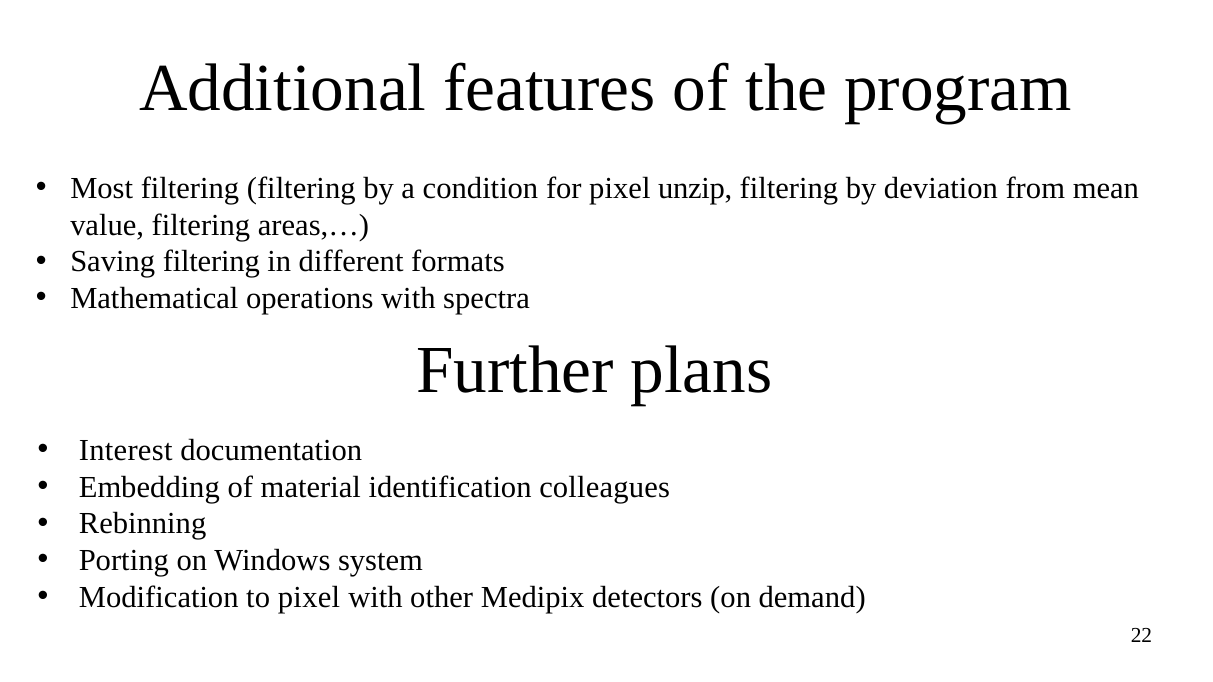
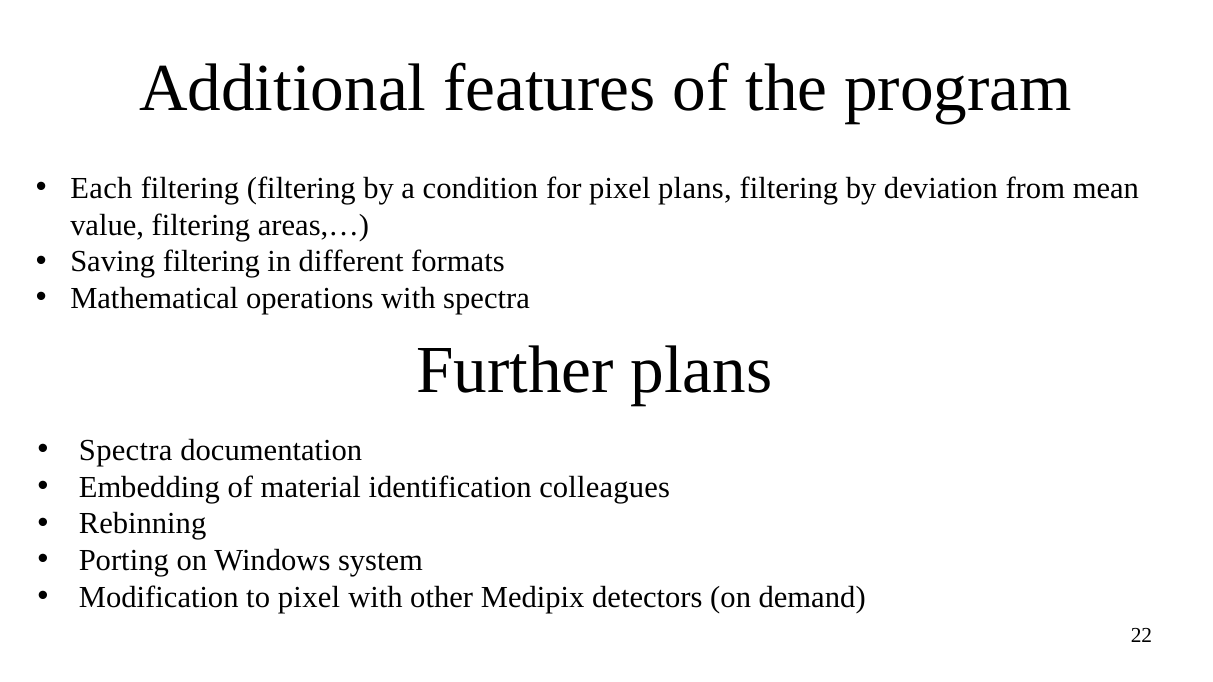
Most: Most -> Each (101, 188)
pixel unzip: unzip -> plans (695, 188)
Interest: Interest -> Spectra (126, 451)
